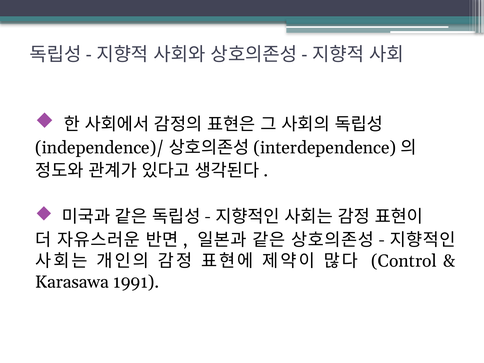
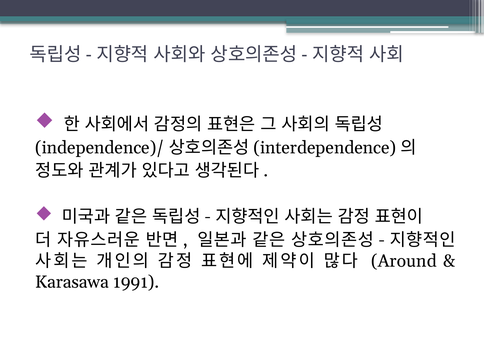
Control: Control -> Around (404, 261)
